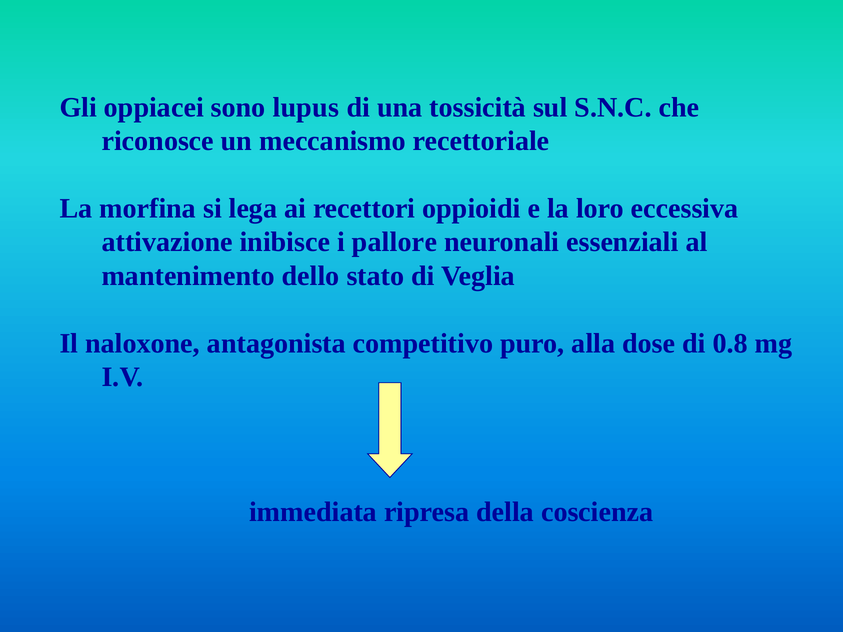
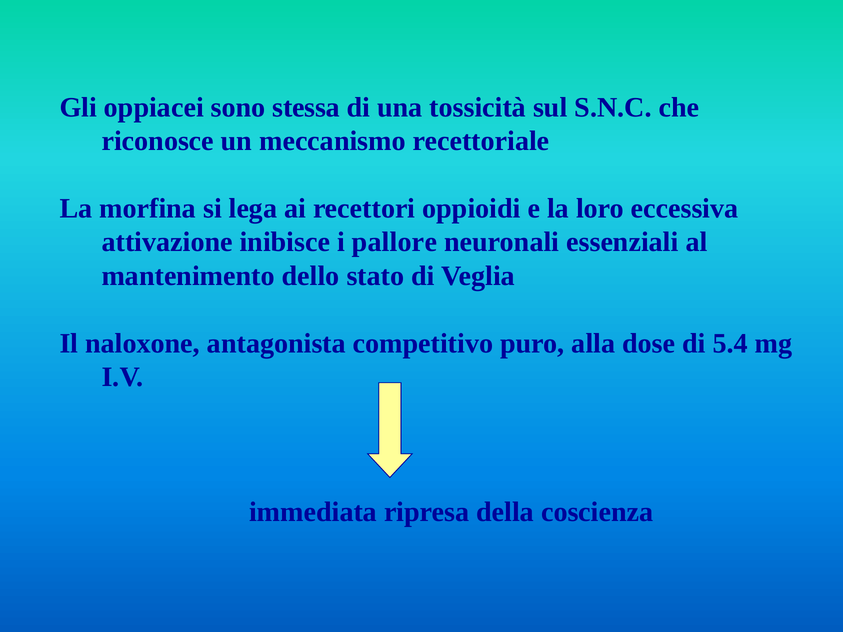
lupus: lupus -> stessa (306, 107)
0.8: 0.8 -> 5.4 (730, 343)
